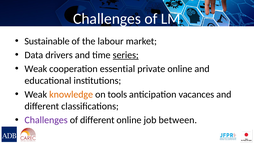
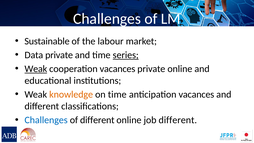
Data drivers: drivers -> private (59, 55)
Weak underline: none -> present (36, 69)
cooperation essential: essential -> vacances (118, 69)
on tools: tools -> time (117, 94)
Challenges colour: purple -> blue (46, 120)
job between: between -> different (178, 120)
